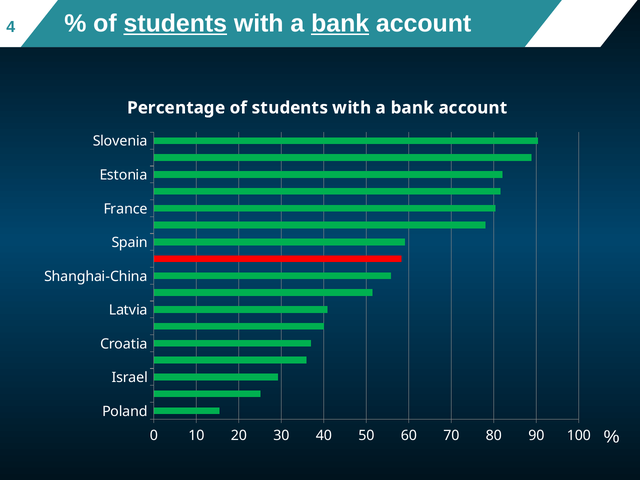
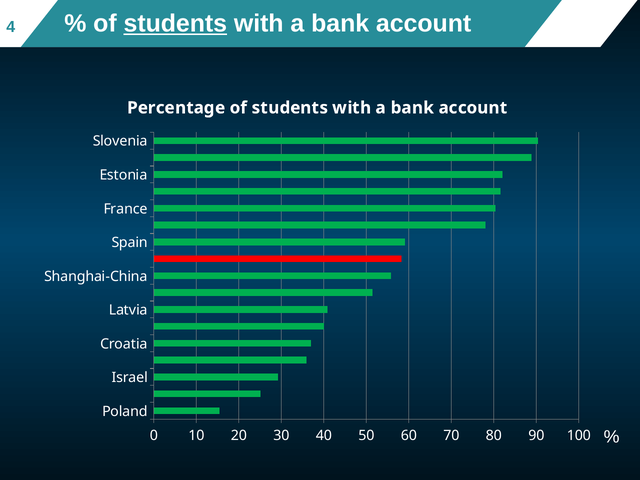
bank underline: present -> none (340, 23)
